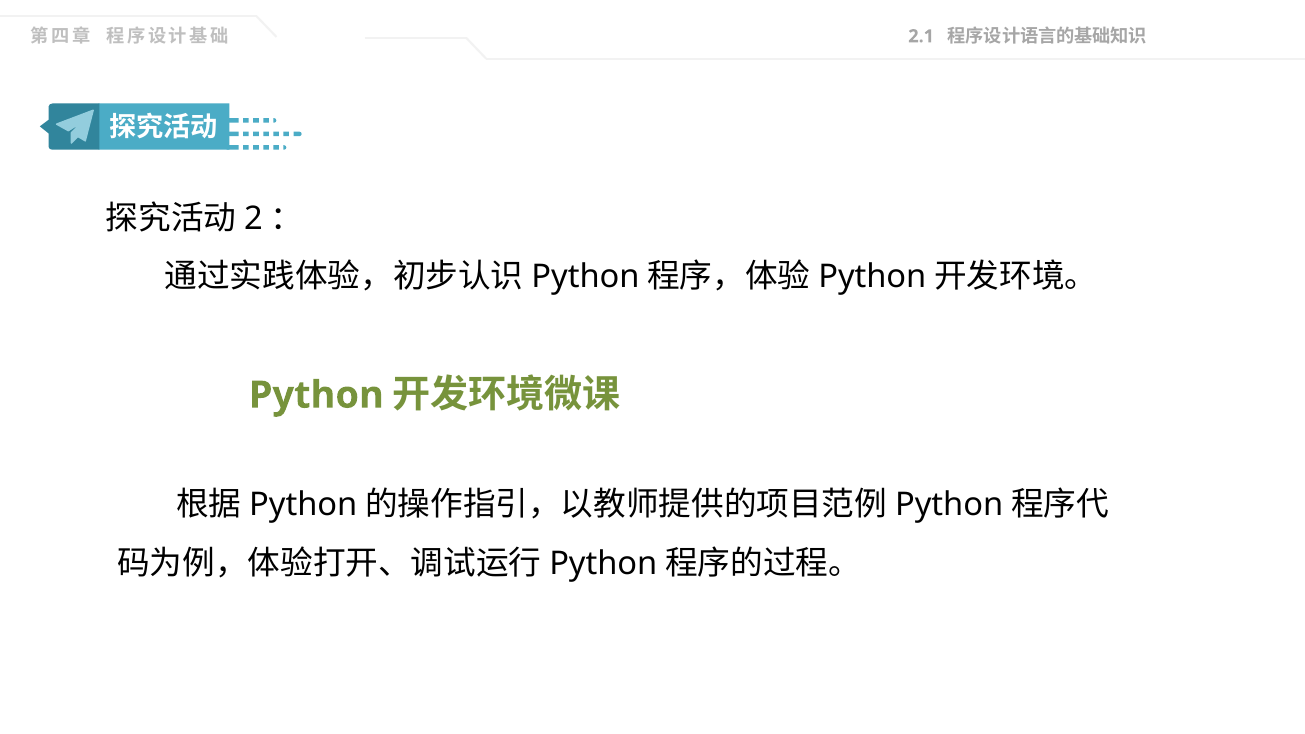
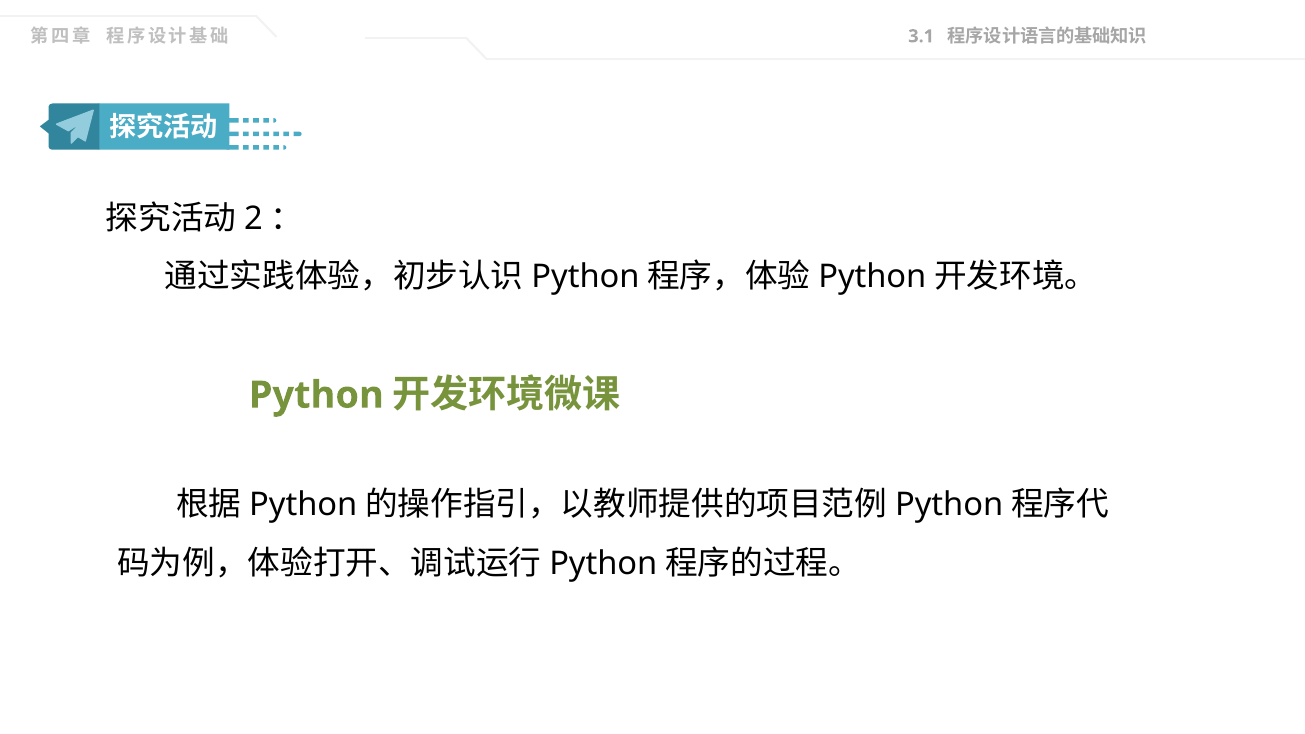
2.1: 2.1 -> 3.1 (921, 36)
